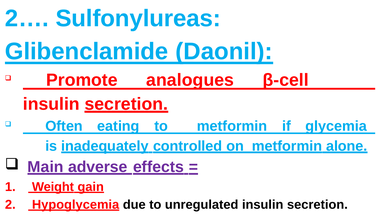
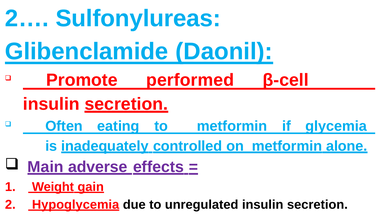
analogues: analogues -> performed (190, 80)
